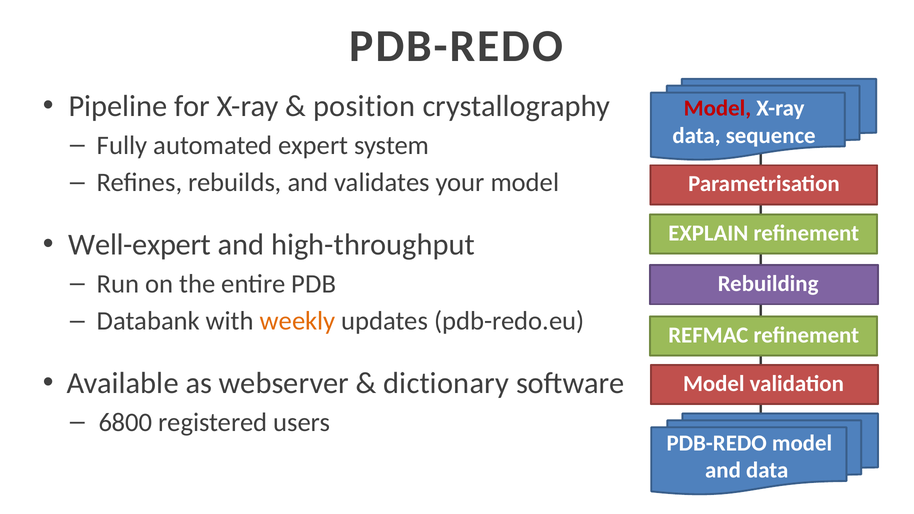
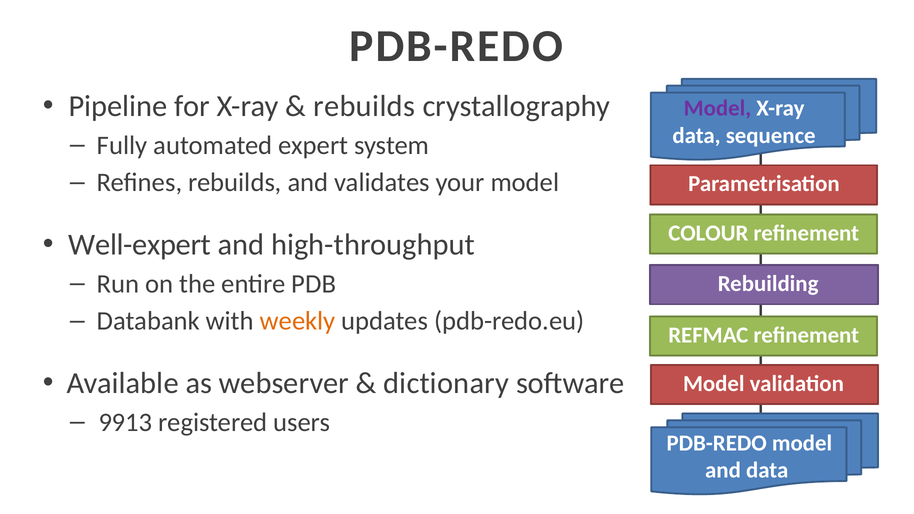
position: position -> rebuilds (364, 106)
Model colour: red -> purple (717, 108)
EXPLAIN: EXPLAIN -> COLOUR (708, 233)
6800: 6800 -> 9913 (125, 422)
